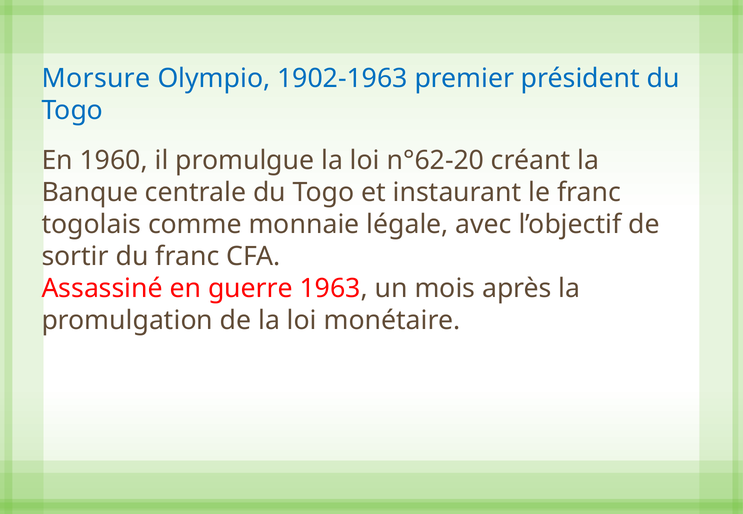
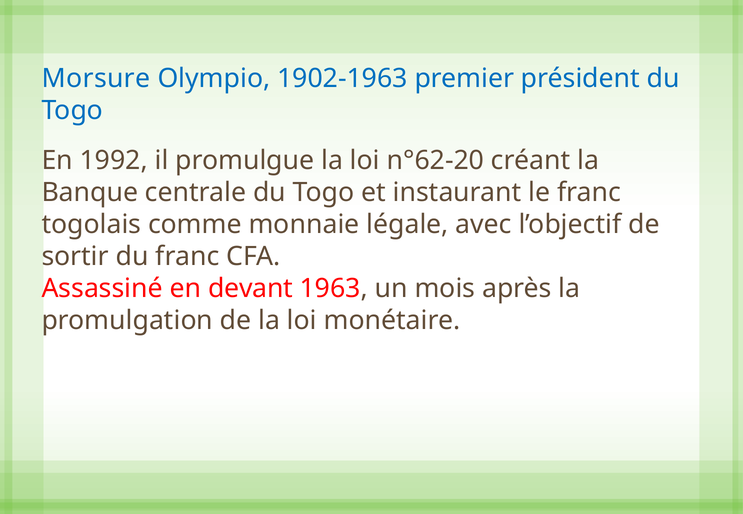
1960: 1960 -> 1992 (114, 161)
guerre: guerre -> devant (251, 289)
